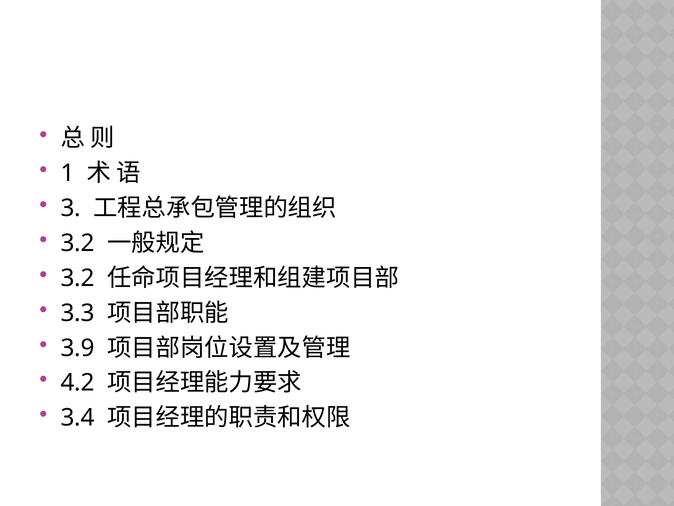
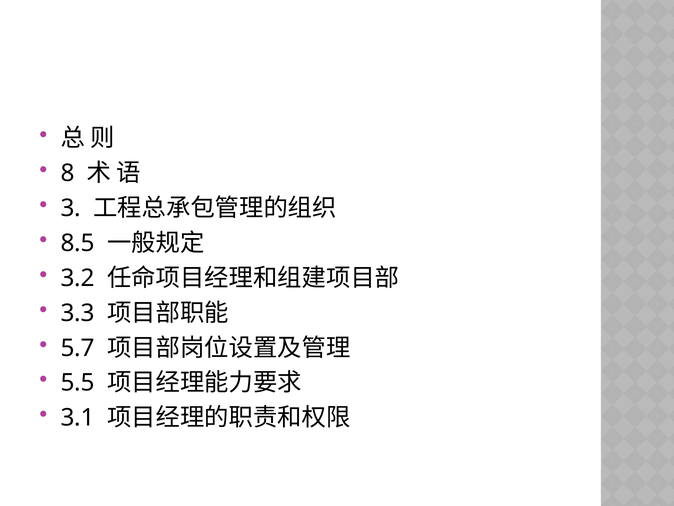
1: 1 -> 8 (68, 173)
3.2: 3.2 -> 8.5 (78, 243)
3.9: 3.9 -> 5.7 (78, 348)
4.2: 4.2 -> 5.5 (78, 383)
3.4: 3.4 -> 3.1 (78, 417)
